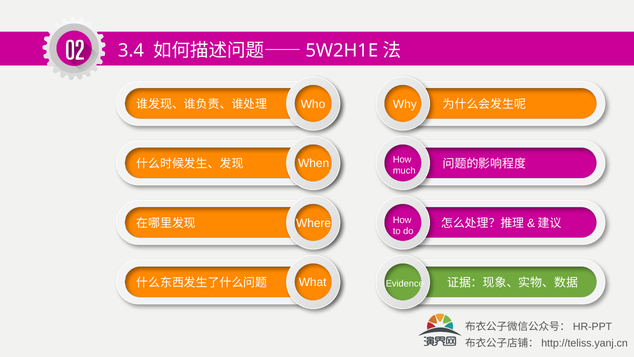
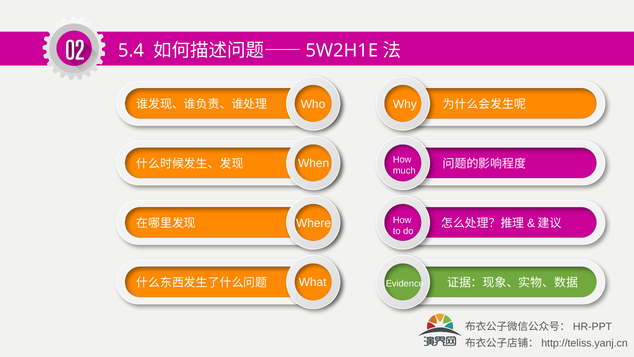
3.4: 3.4 -> 5.4 (131, 51)
